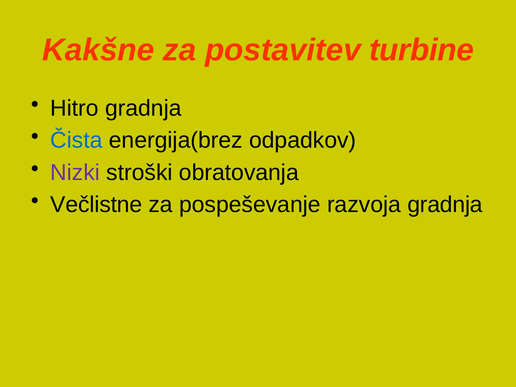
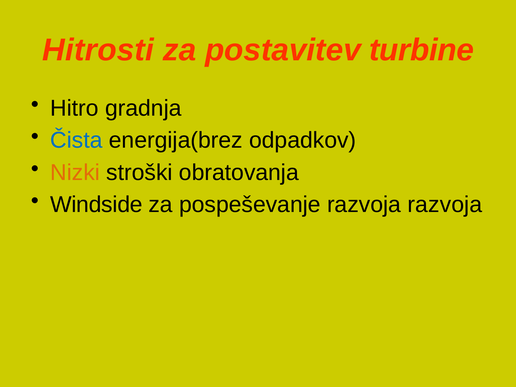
Kakšne: Kakšne -> Hitrosti (98, 50)
Nizki colour: purple -> orange (75, 172)
Večlistne: Večlistne -> Windside (96, 205)
razvoja gradnja: gradnja -> razvoja (445, 205)
